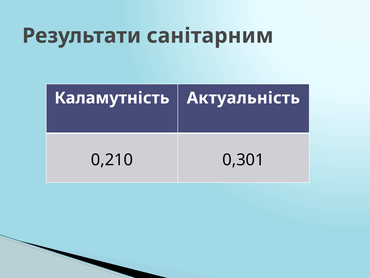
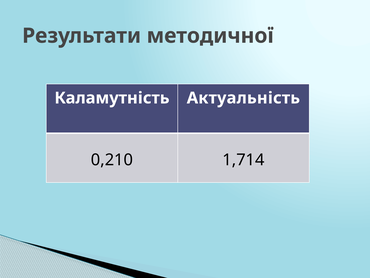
санітарним: санітарним -> методичної (210, 36)
0,301: 0,301 -> 1,714 (244, 160)
